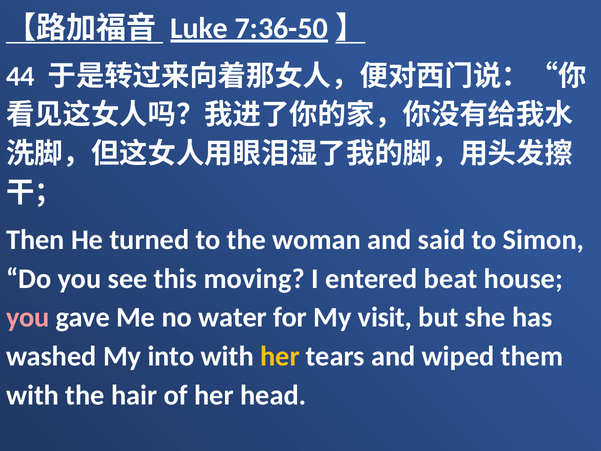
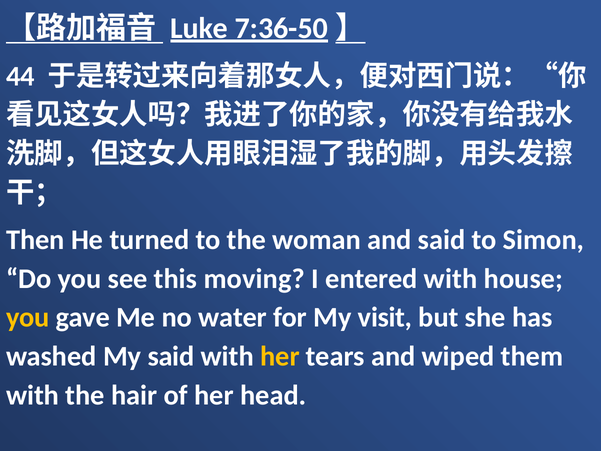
entered beat: beat -> with (451, 279)
you colour: pink -> yellow (28, 317)
My into: into -> said (171, 356)
